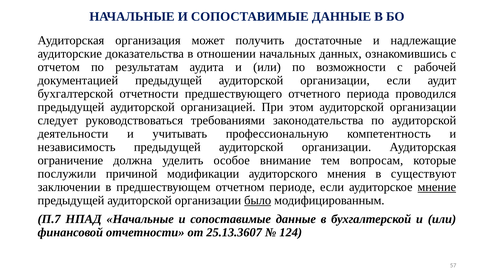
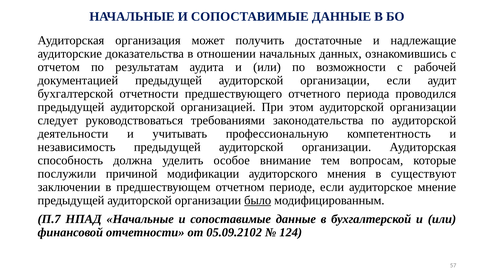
ограничение: ограничение -> способность (70, 160)
мнение underline: present -> none (437, 187)
25.13.3607: 25.13.3607 -> 05.09.2102 (234, 232)
